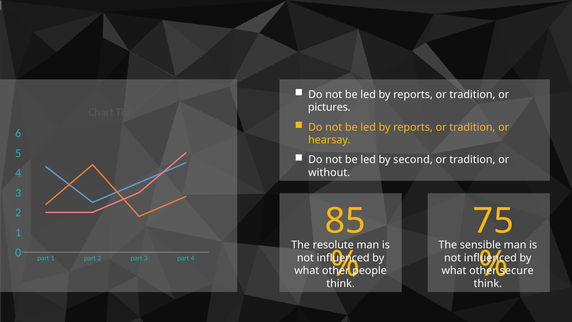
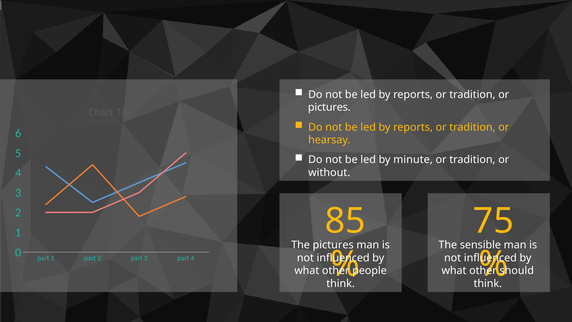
second: second -> minute (413, 160)
The resolute: resolute -> pictures (333, 245)
secure: secure -> should (517, 271)
